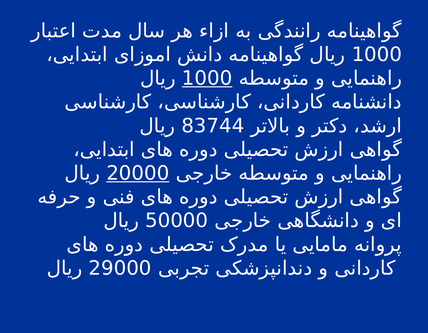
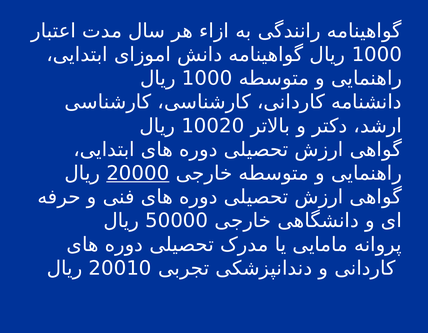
1000 underline: present -> none (207, 78)
83744: 83744 -> 10020 (213, 126)
29000: 29000 -> 20010 (120, 268)
